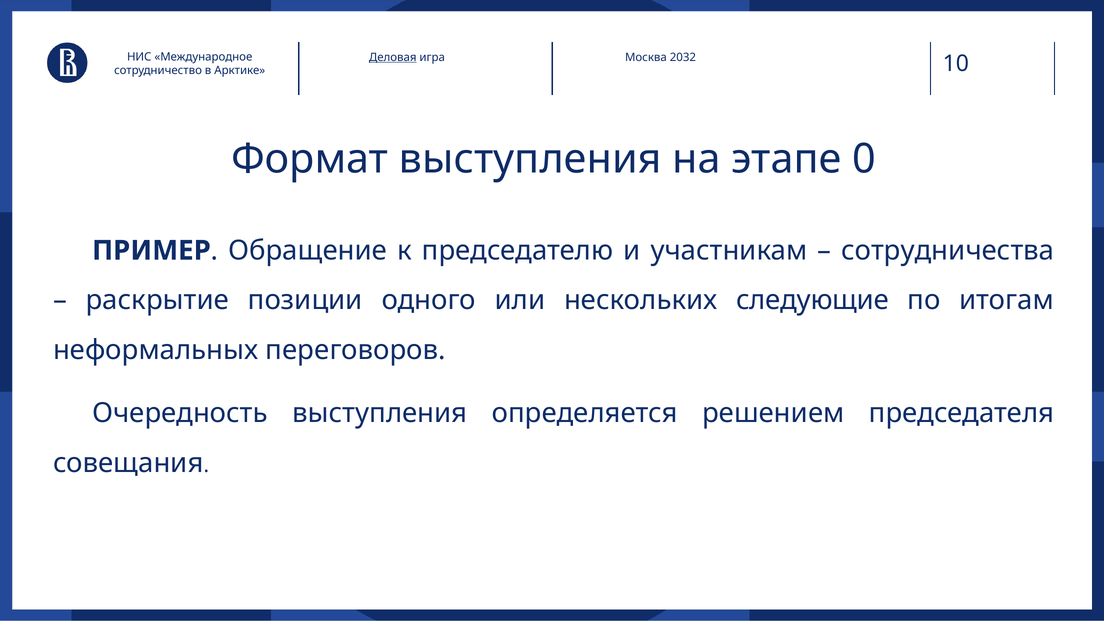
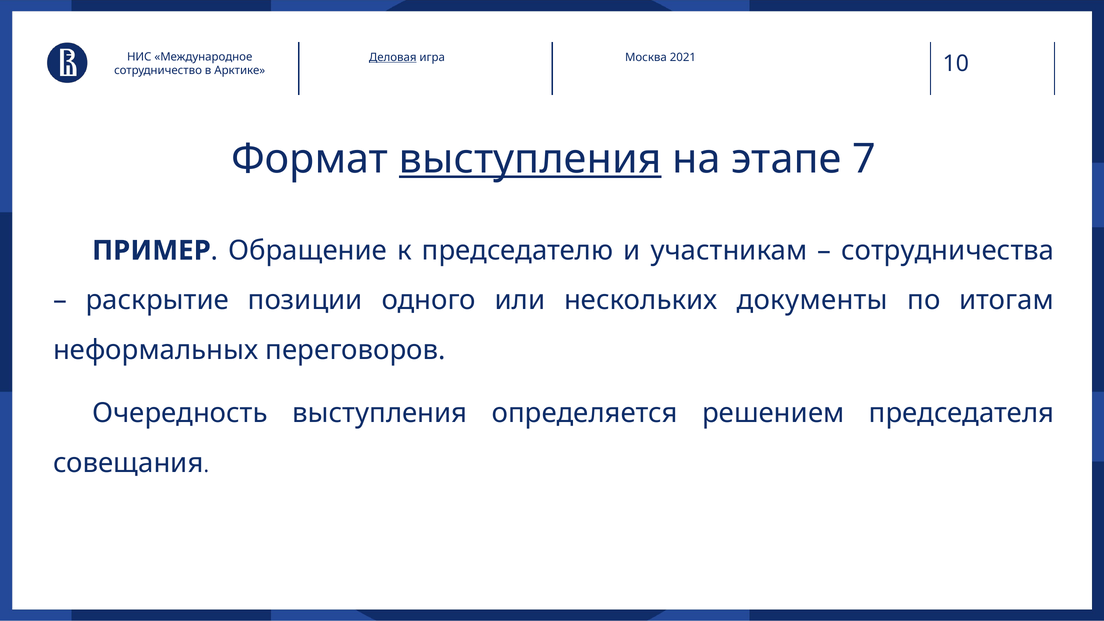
2032: 2032 -> 2021 (683, 57)
выступления underline: none -> present (530, 159)
0: 0 -> 7 (864, 159)
следующие: следующие -> документы (812, 300)
